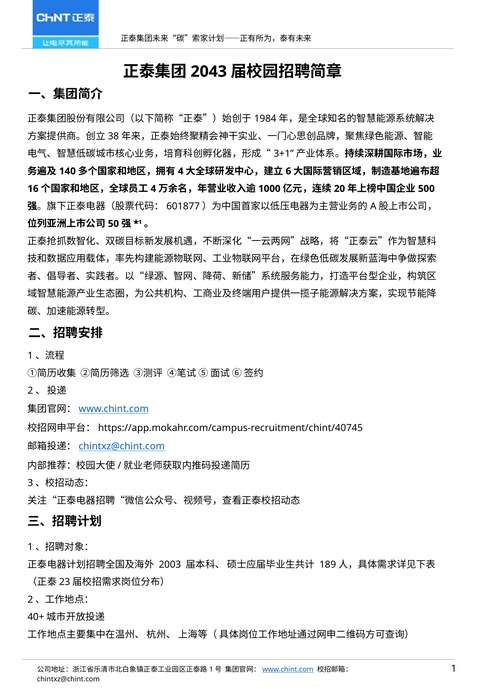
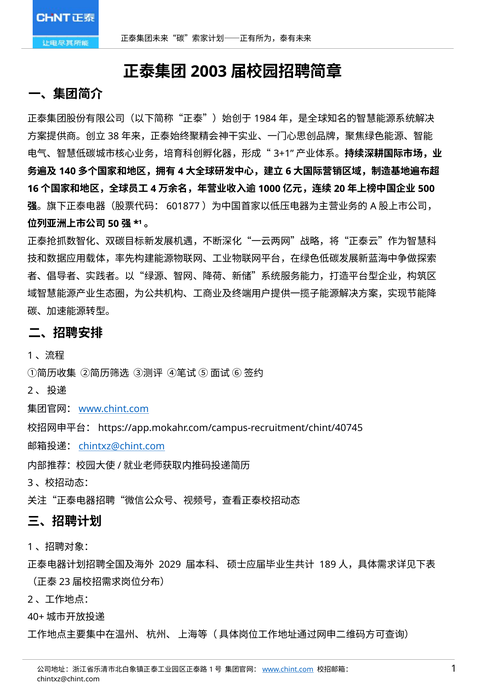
2043: 2043 -> 2003 (209, 72)
2003: 2003 -> 2029 (170, 564)
